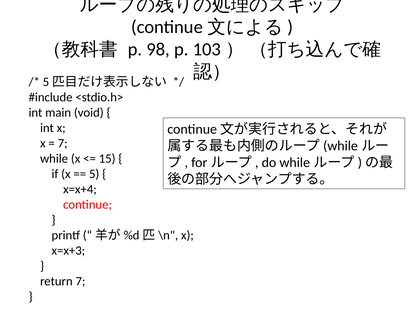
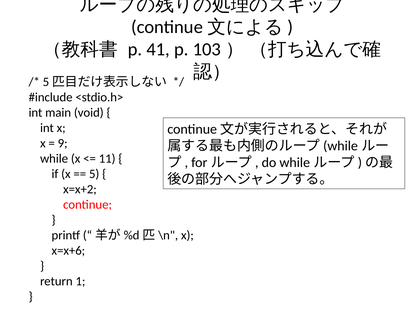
98: 98 -> 41 (158, 49)
7: 7 -> 9 (63, 143)
15: 15 -> 11 (107, 158)
x=x+4: x=x+4 -> x=x+2 (80, 189)
x=x+3: x=x+3 -> x=x+6 (68, 250)
return 7: 7 -> 1 (80, 281)
